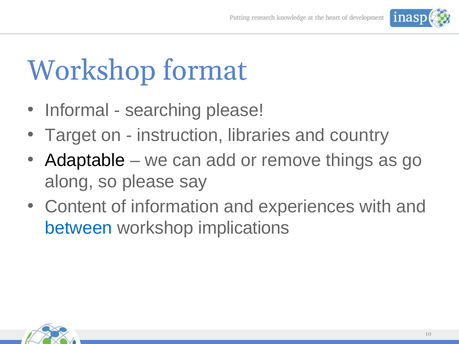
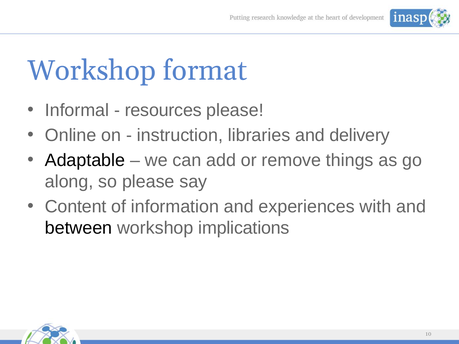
searching: searching -> resources (163, 110)
Target: Target -> Online (71, 135)
country: country -> delivery (360, 135)
between colour: blue -> black (79, 228)
